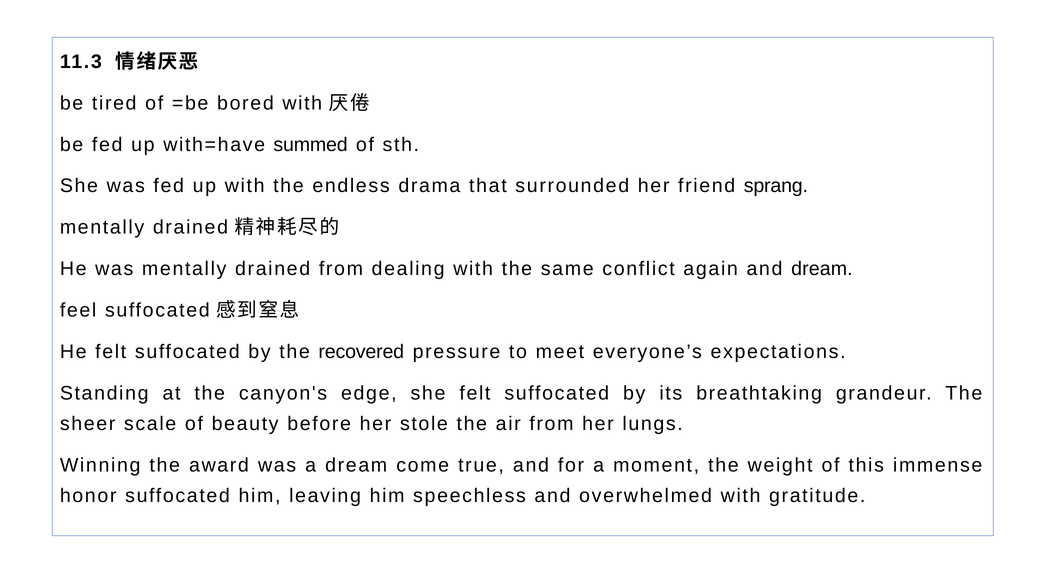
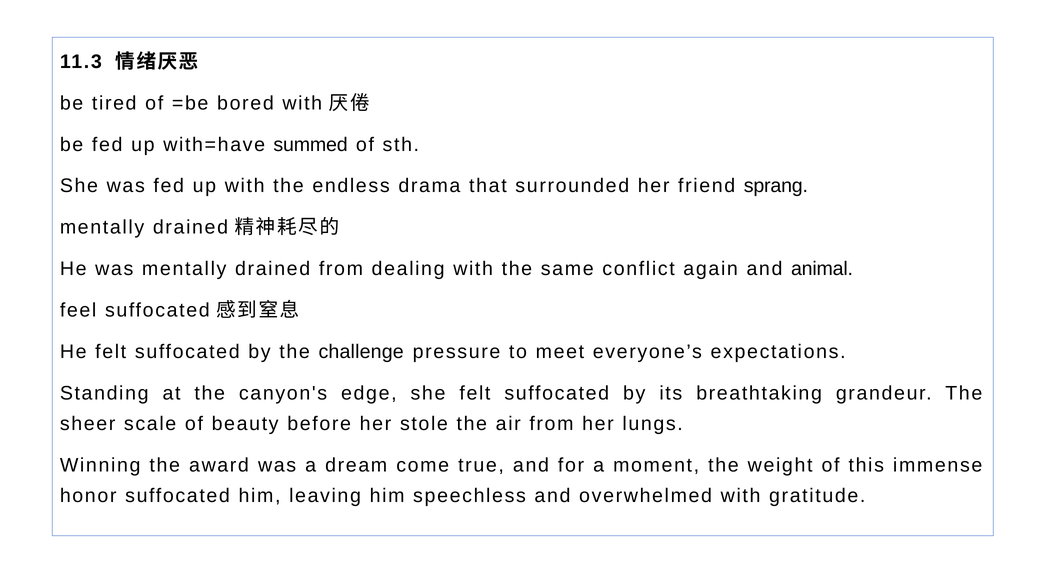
and dream: dream -> animal (822, 269)
recovered: recovered -> challenge (361, 352)
